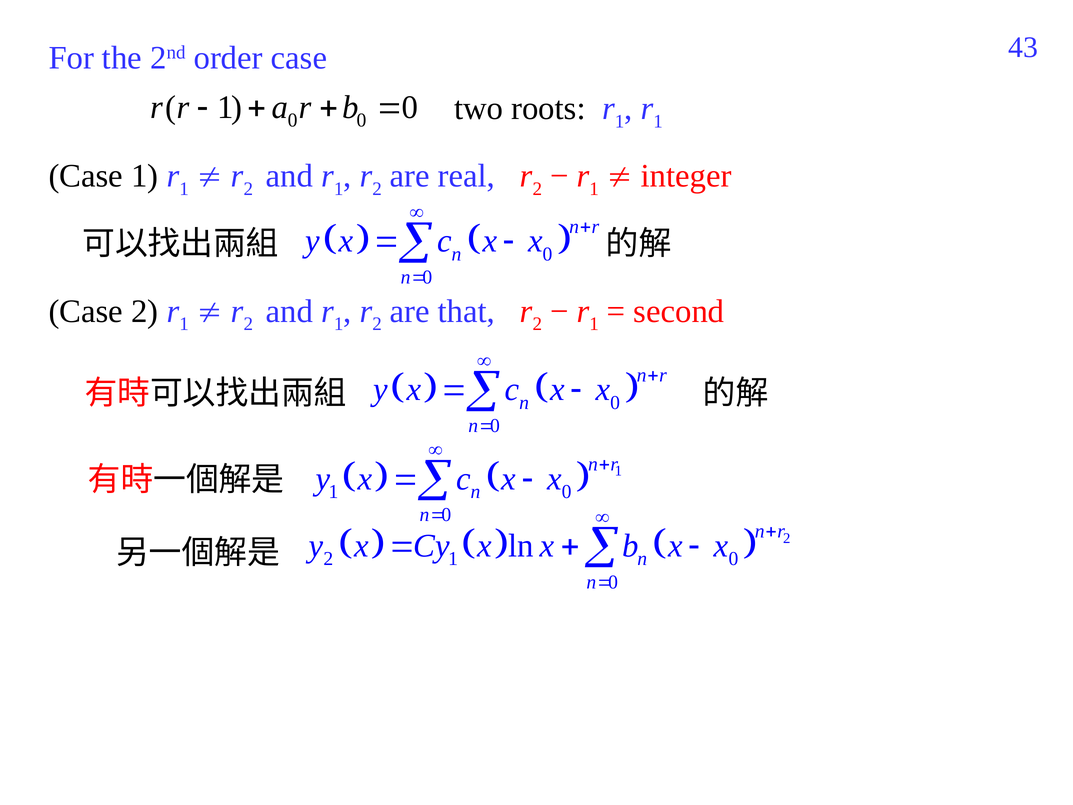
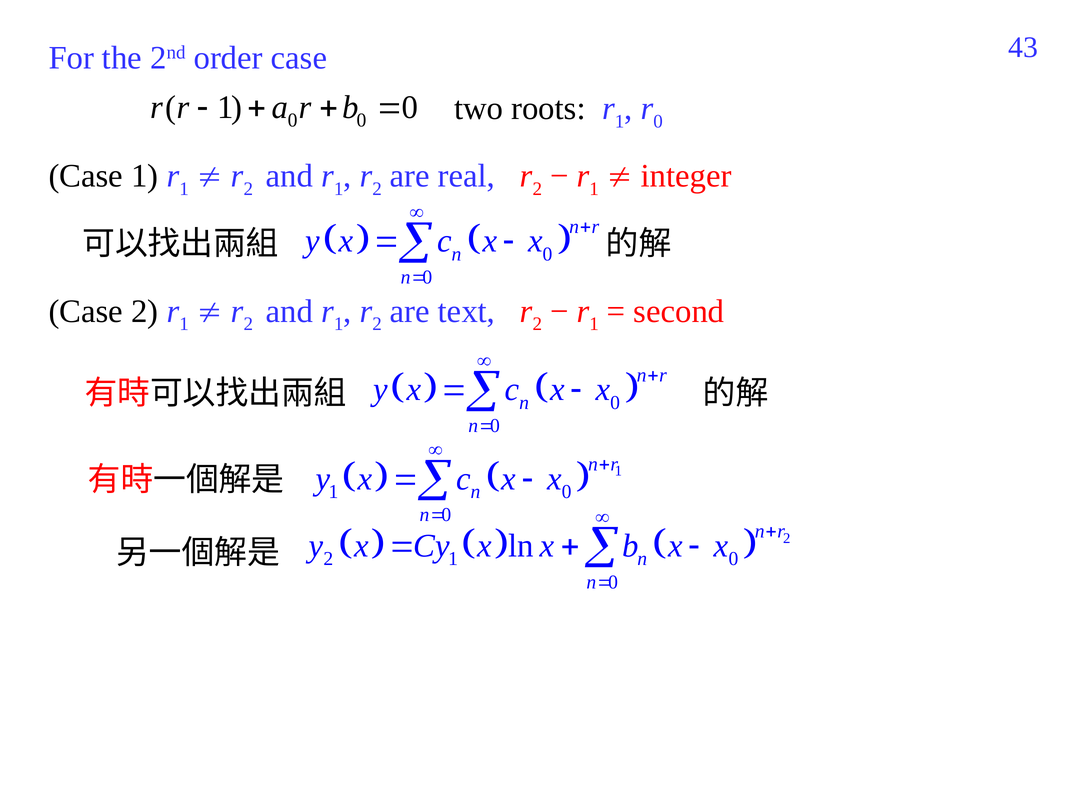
1: 1 -> 0 (658, 121)
that: that -> text (467, 311)
